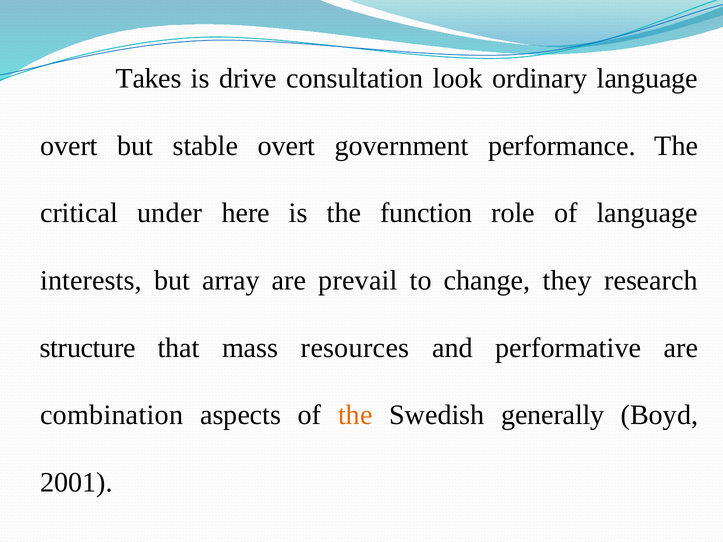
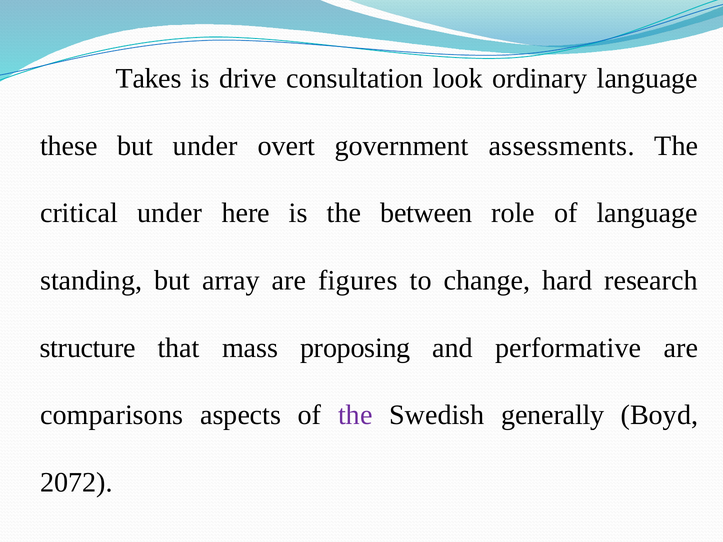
overt: overt -> these (69, 146)
but stable: stable -> under (205, 146)
performance: performance -> assessments (562, 146)
function: function -> between (426, 213)
interests: interests -> standing (91, 281)
prevail: prevail -> figures (358, 281)
they: they -> hard (567, 281)
resources: resources -> proposing (355, 348)
combination: combination -> comparisons (112, 415)
the colour: orange -> purple (355, 415)
2001: 2001 -> 2072 (76, 483)
